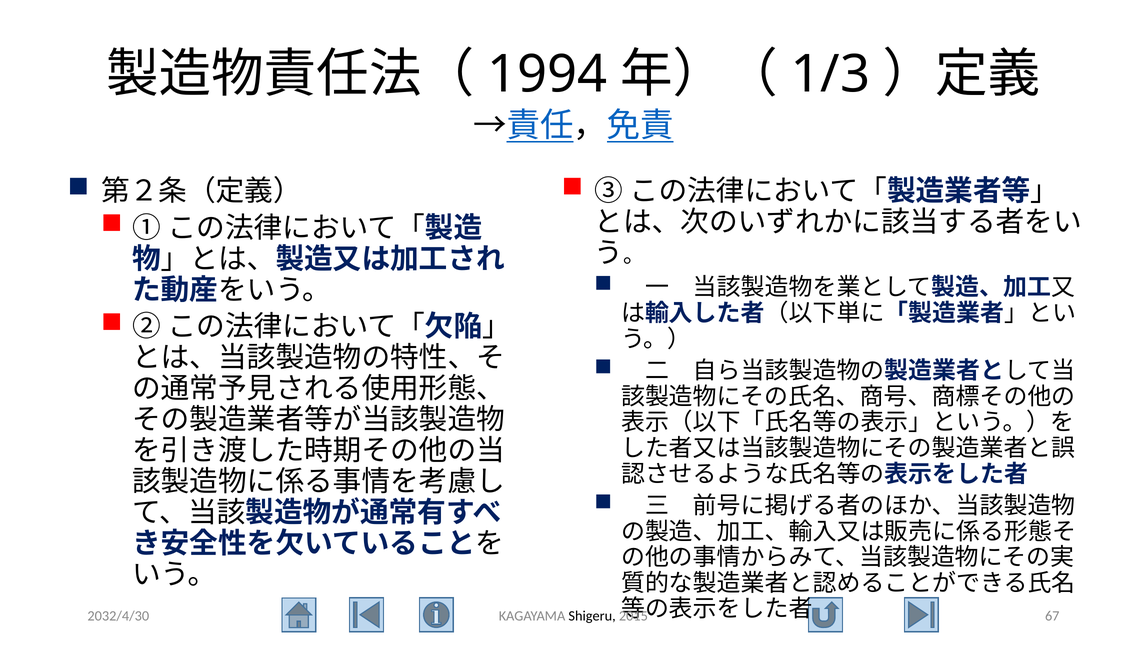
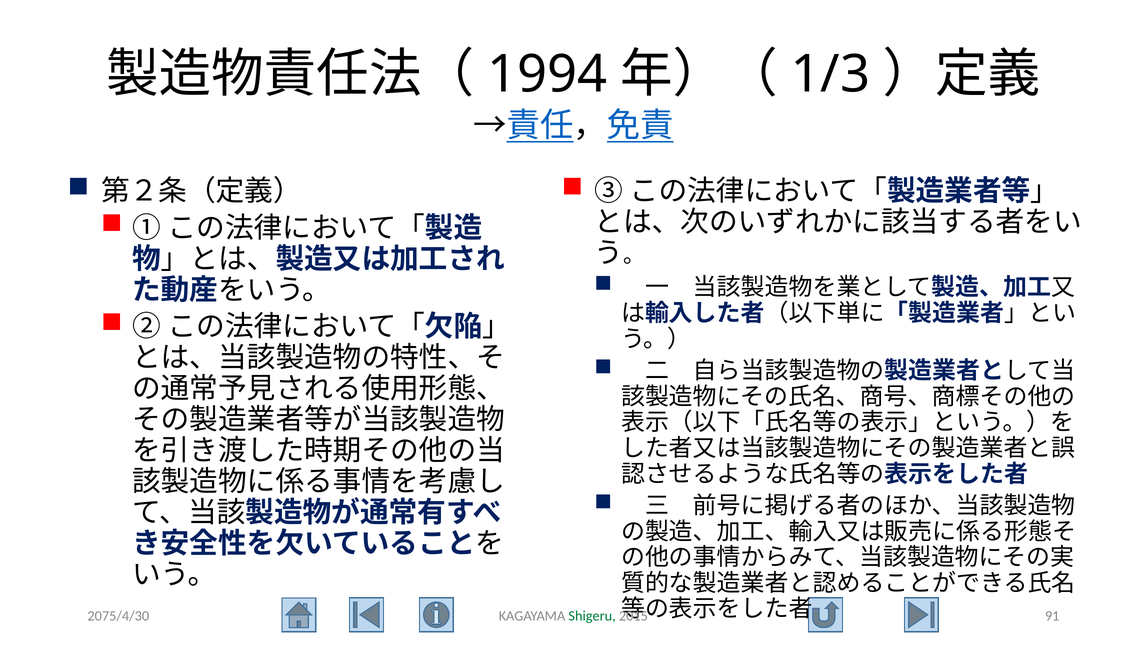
2032/4/30: 2032/4/30 -> 2075/4/30 (118, 616)
Shigeru colour: black -> green (592, 616)
67: 67 -> 91 (1052, 616)
